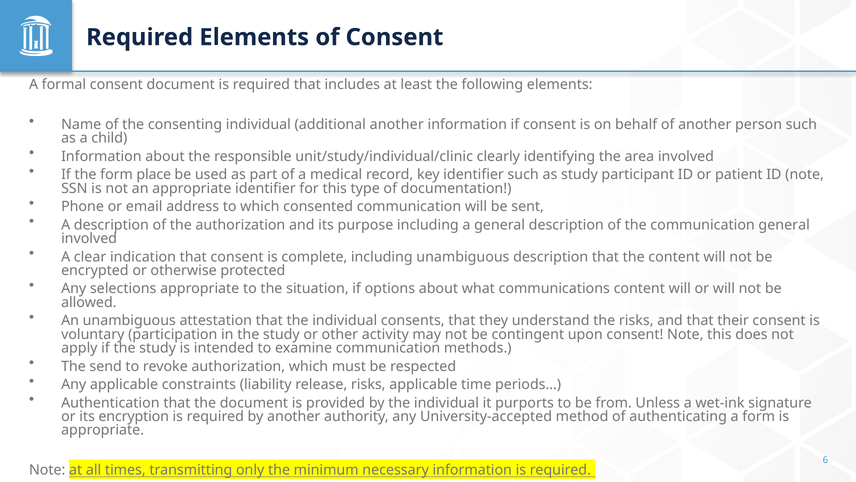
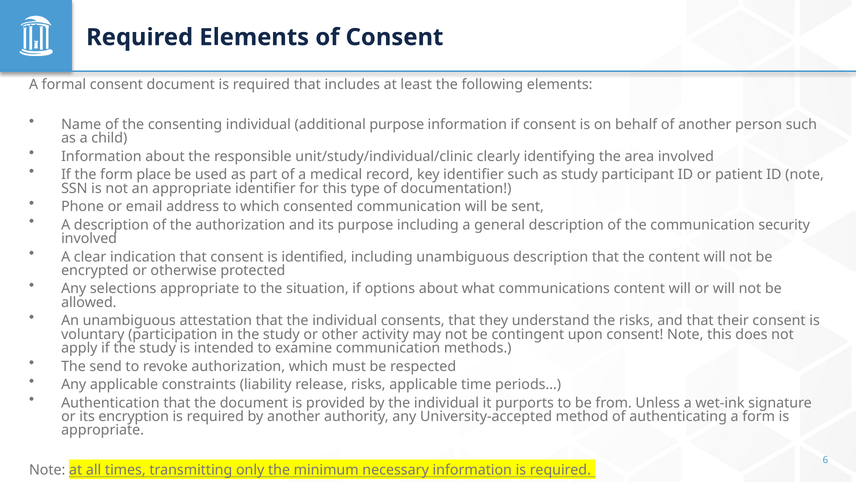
additional another: another -> purpose (397, 124)
communication general: general -> security (784, 225)
complete: complete -> identified (314, 257)
